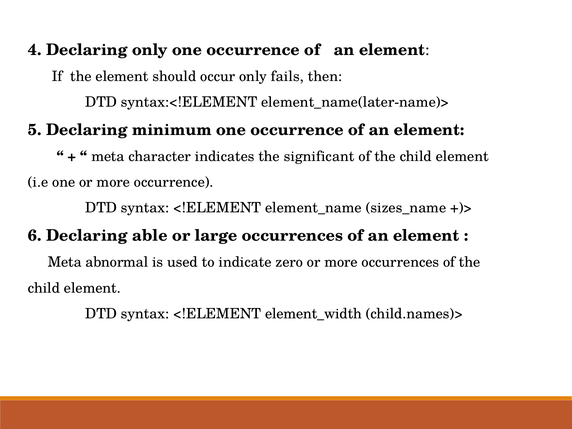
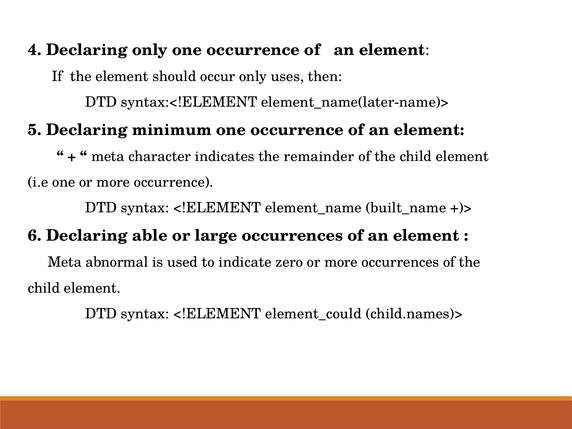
fails: fails -> uses (287, 76)
significant: significant -> remainder (319, 156)
sizes_name: sizes_name -> built_name (406, 208)
element_width: element_width -> element_could (313, 314)
